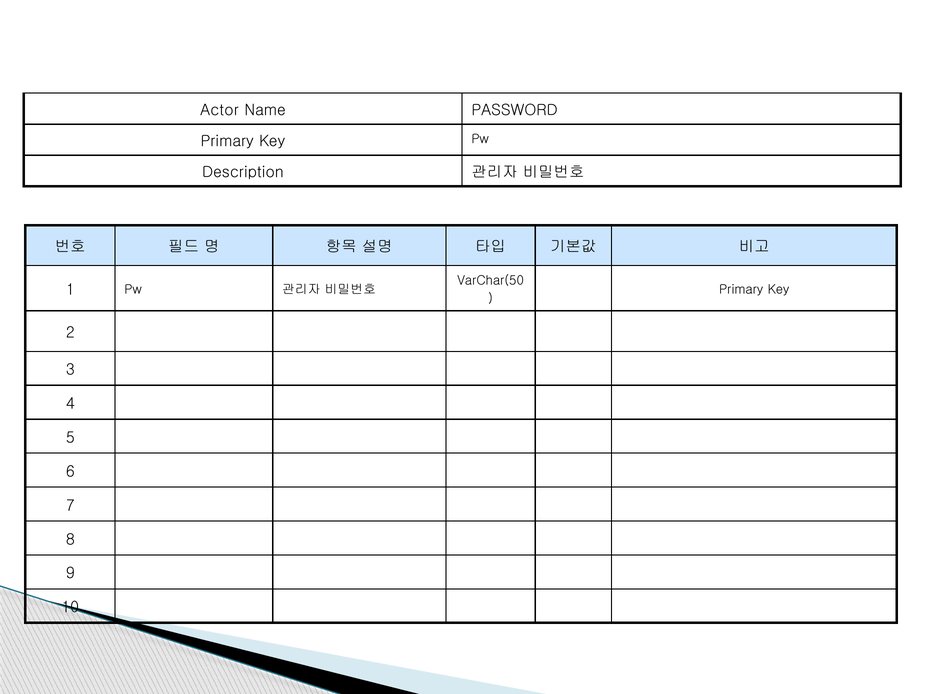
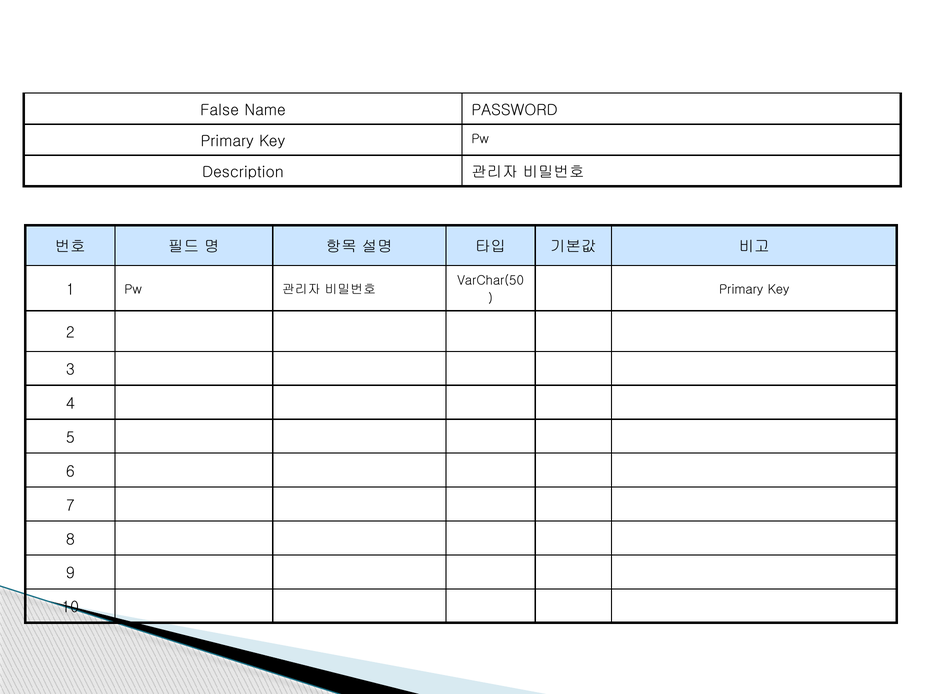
Actor: Actor -> False (220, 110)
